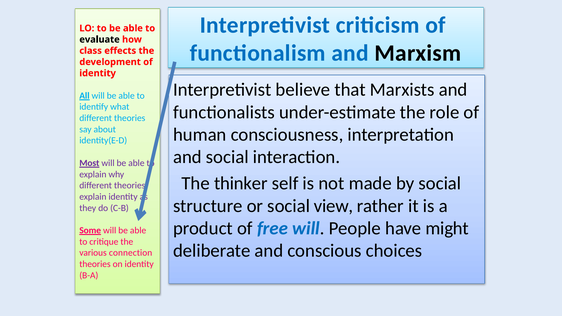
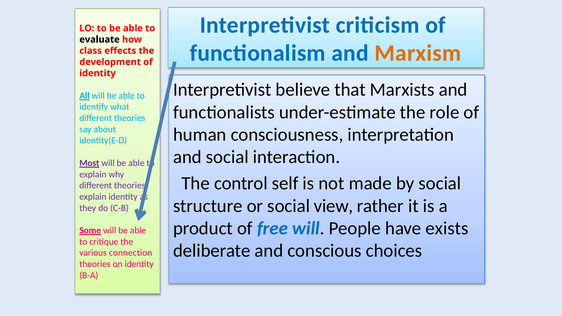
Marxism colour: black -> orange (418, 53)
thinker: thinker -> control (241, 183)
might: might -> exists (447, 228)
